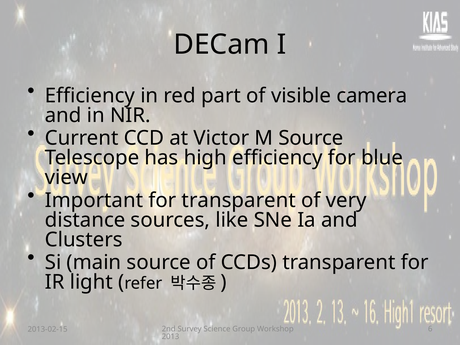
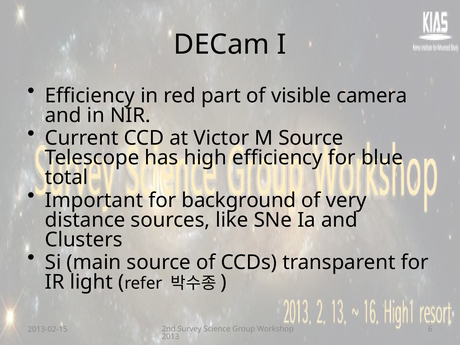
view: view -> total (66, 177)
for transparent: transparent -> background (239, 200)
